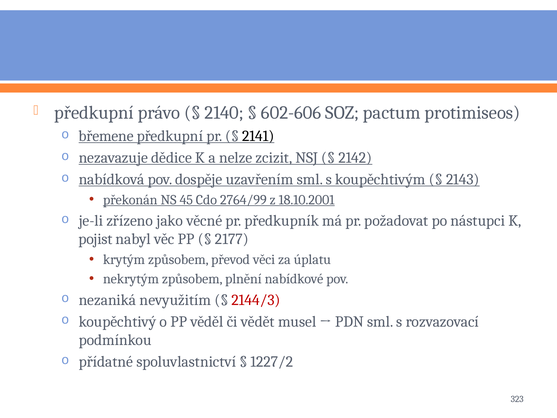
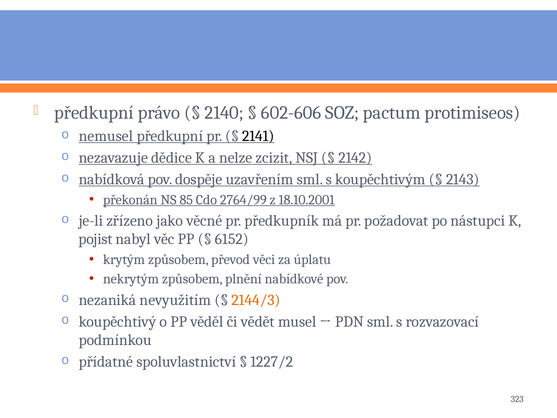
břemene: břemene -> nemusel (106, 136)
45: 45 -> 85 (186, 200)
2177: 2177 -> 6152 (232, 239)
2144/3 colour: red -> orange (256, 300)
